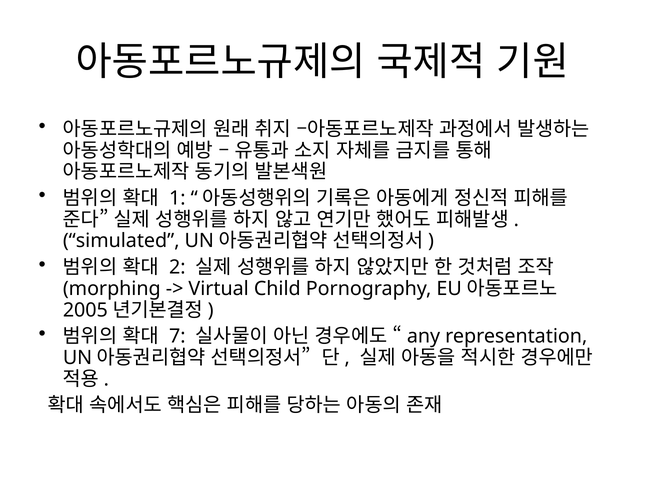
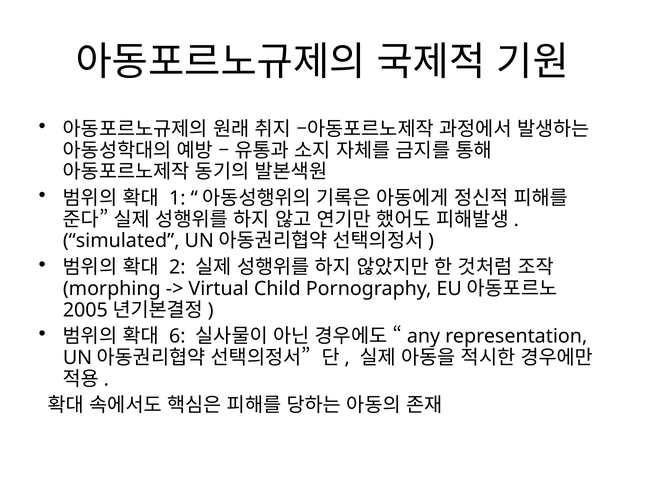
7: 7 -> 6 (177, 336)
